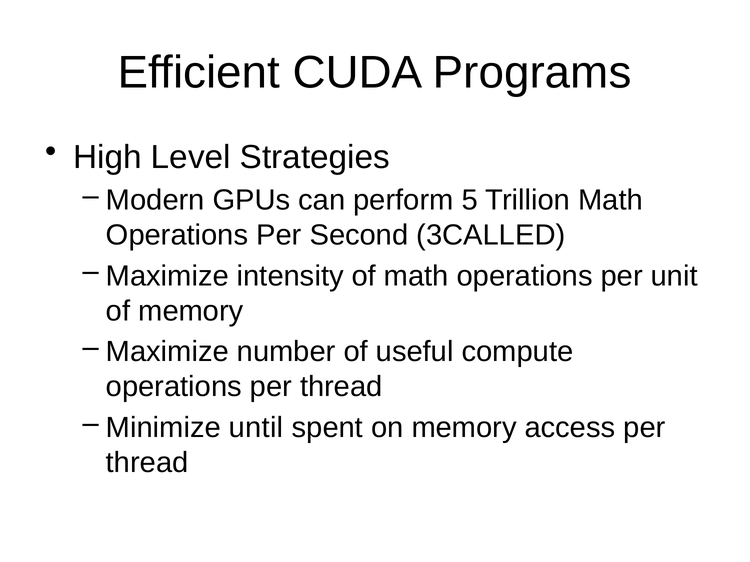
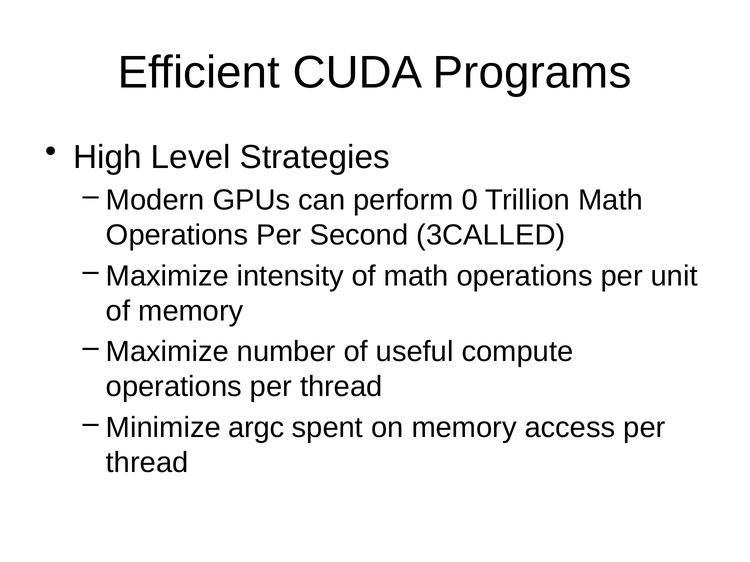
5: 5 -> 0 (470, 200)
until: until -> argc (256, 428)
